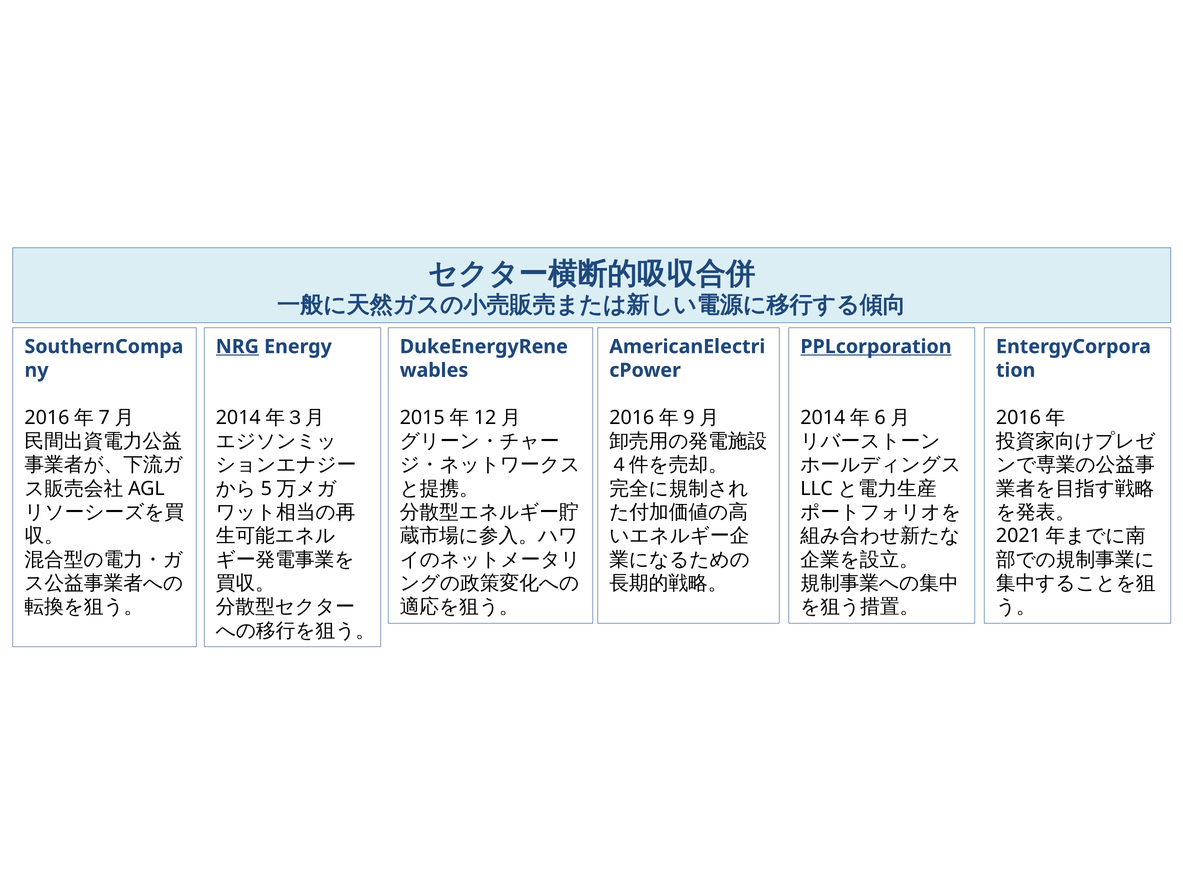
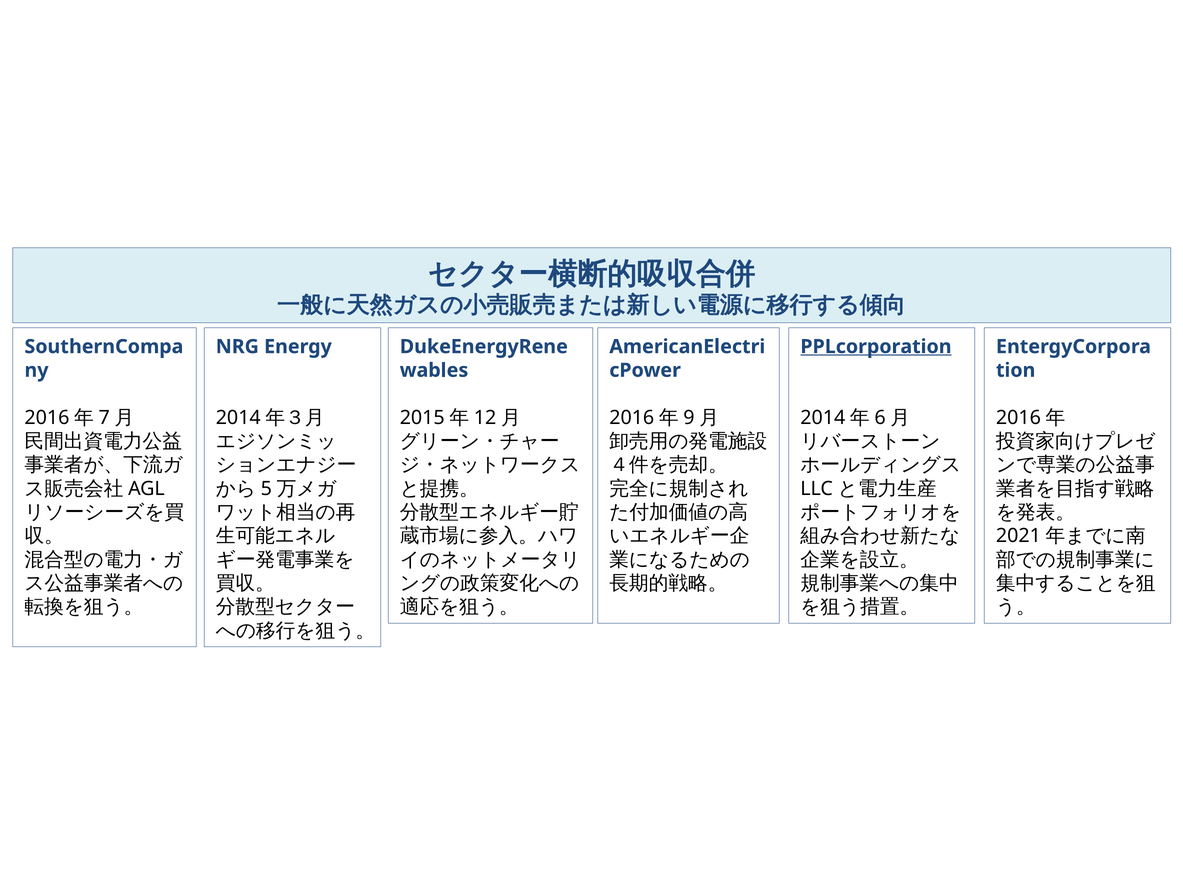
NRG underline: present -> none (237, 347)
